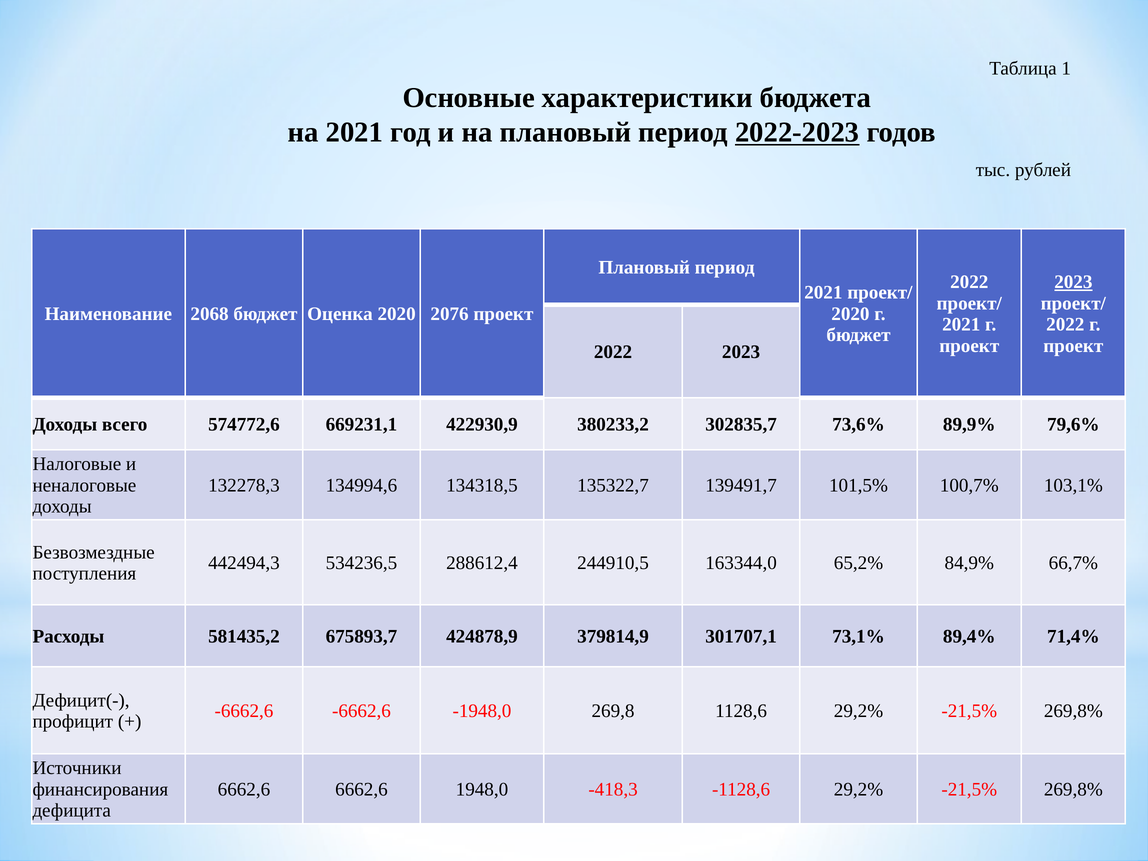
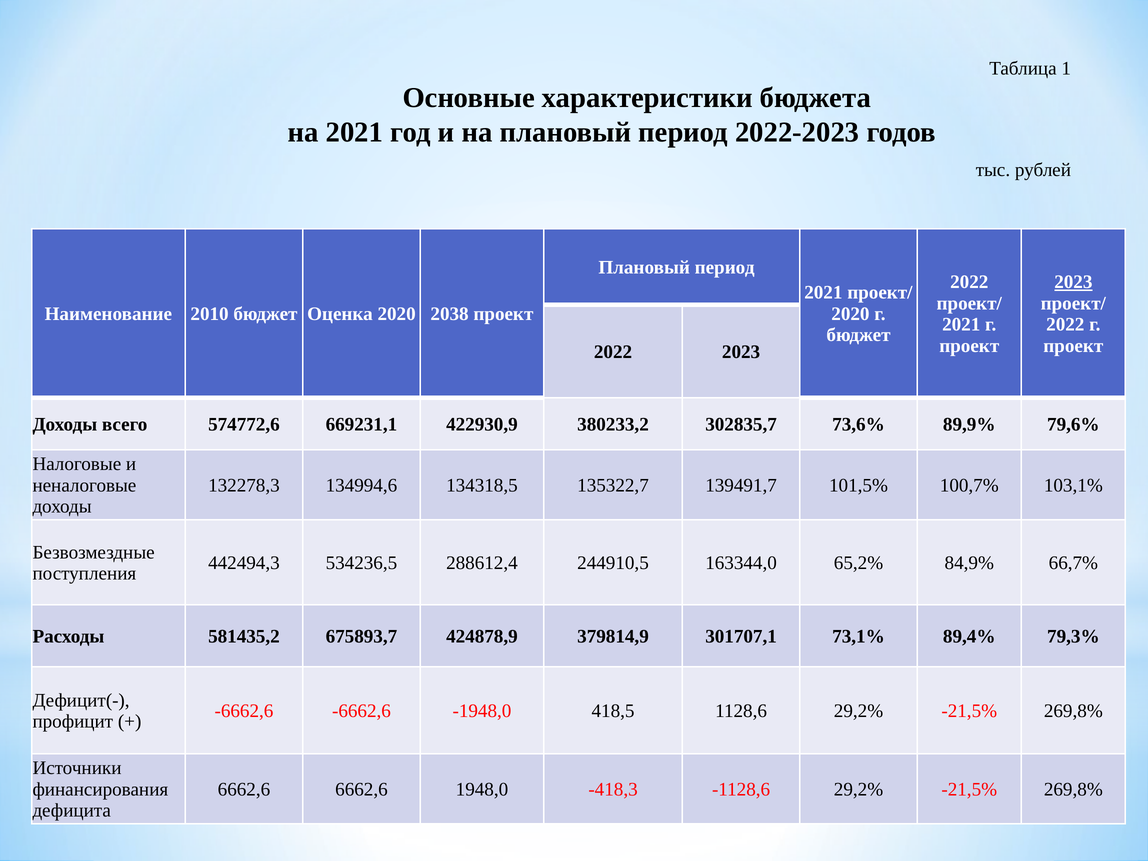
2022-2023 underline: present -> none (797, 132)
2068: 2068 -> 2010 (210, 314)
2076: 2076 -> 2038 (450, 314)
71,4%: 71,4% -> 79,3% (1073, 636)
269,8: 269,8 -> 418,5 (613, 711)
